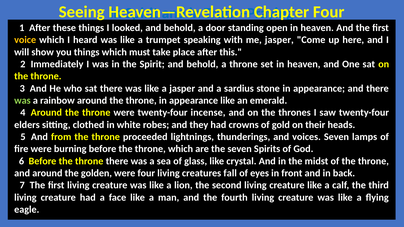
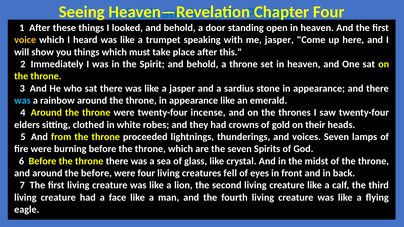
was colour: light green -> light blue (22, 101)
the golden: golden -> before (96, 173)
fall: fall -> fell (230, 173)
